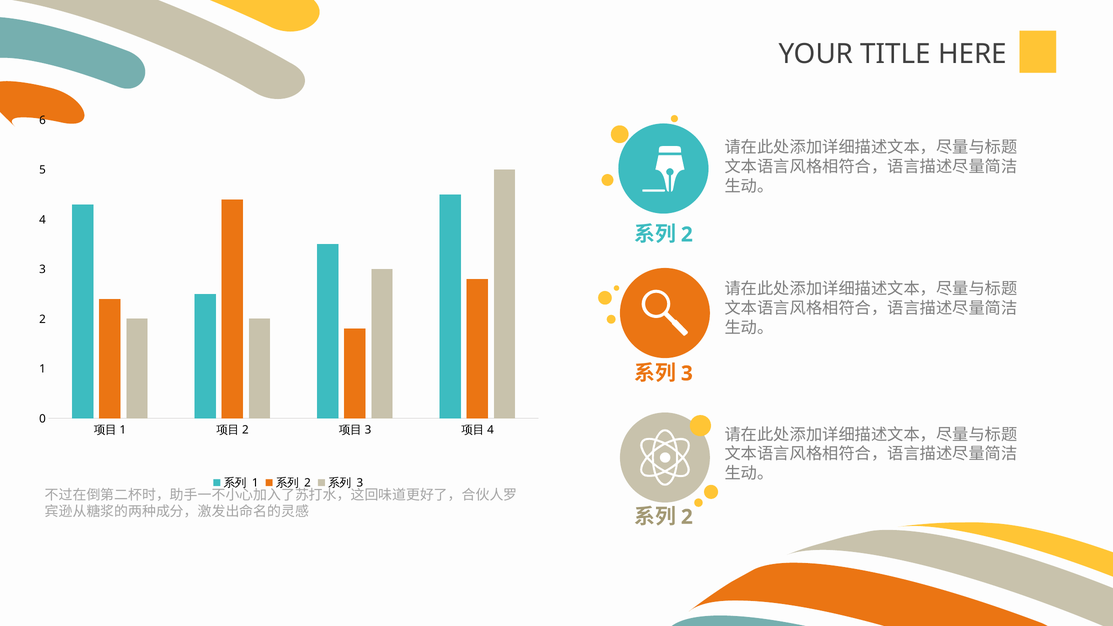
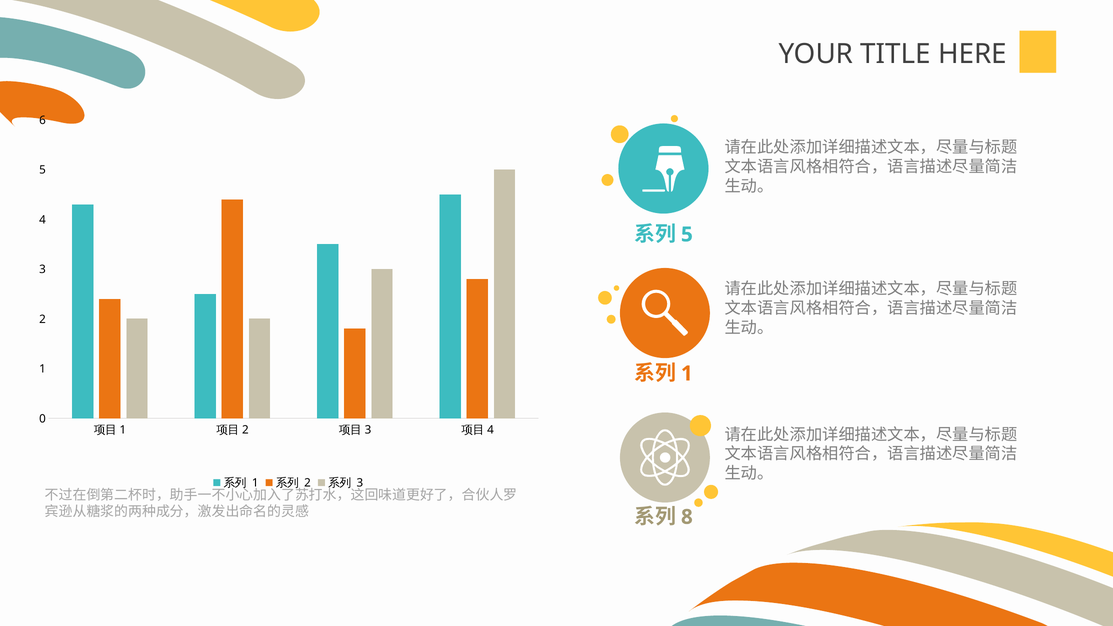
2: 2 -> 5 (687, 235)
3: 3 -> 1 (687, 374)
2: 2 -> 8 (687, 517)
